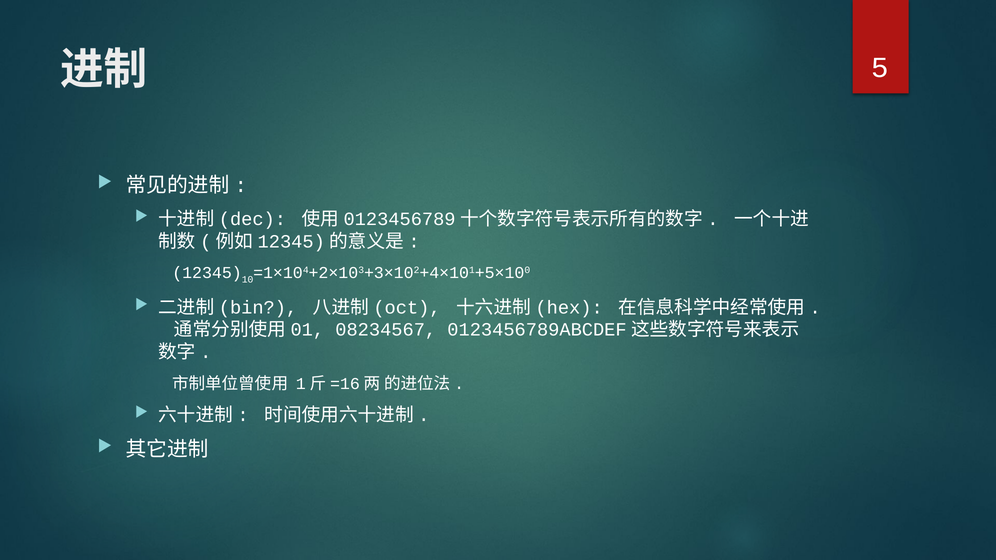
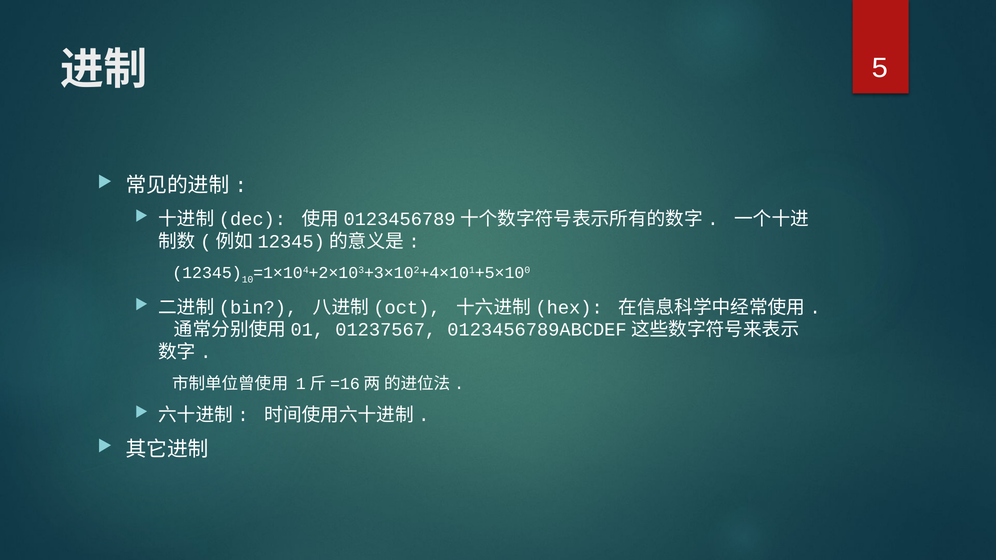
08234567: 08234567 -> 01237567 (386, 330)
